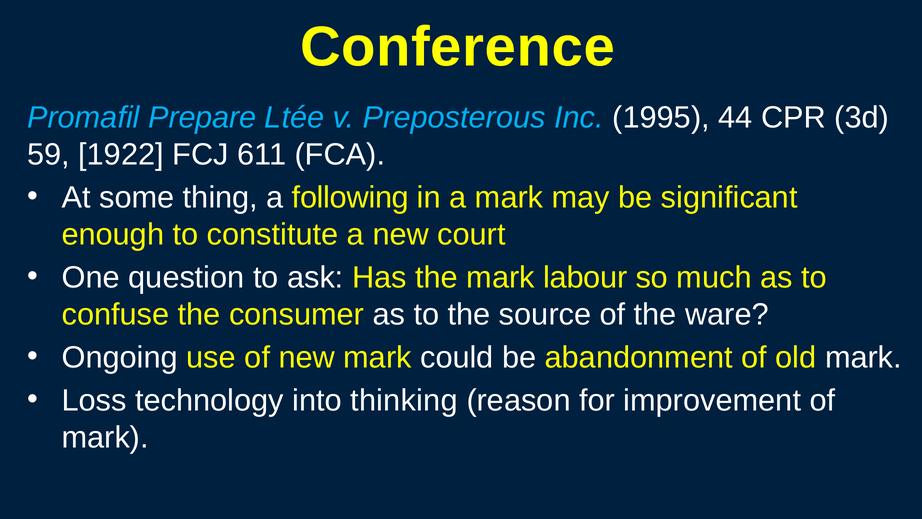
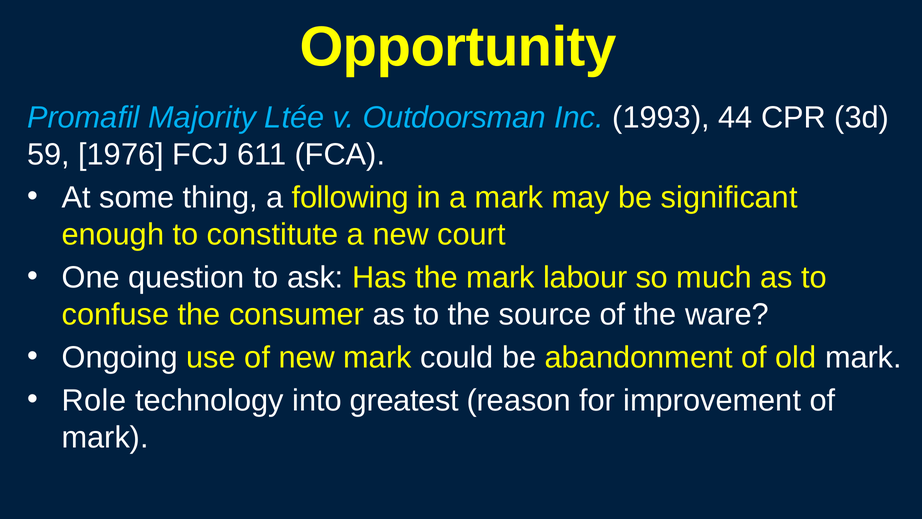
Conference: Conference -> Opportunity (458, 47)
Prepare: Prepare -> Majority (202, 117)
Preposterous: Preposterous -> Outdoorsman (454, 117)
1995: 1995 -> 1993 (661, 117)
1922: 1922 -> 1976 (121, 154)
Loss: Loss -> Role (94, 400)
thinking: thinking -> greatest (404, 400)
